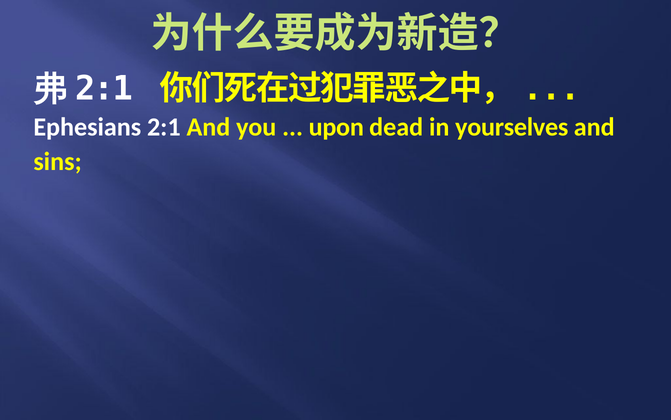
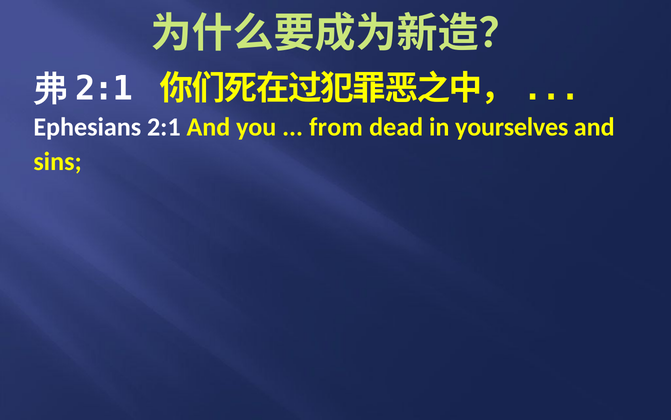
upon: upon -> from (336, 127)
